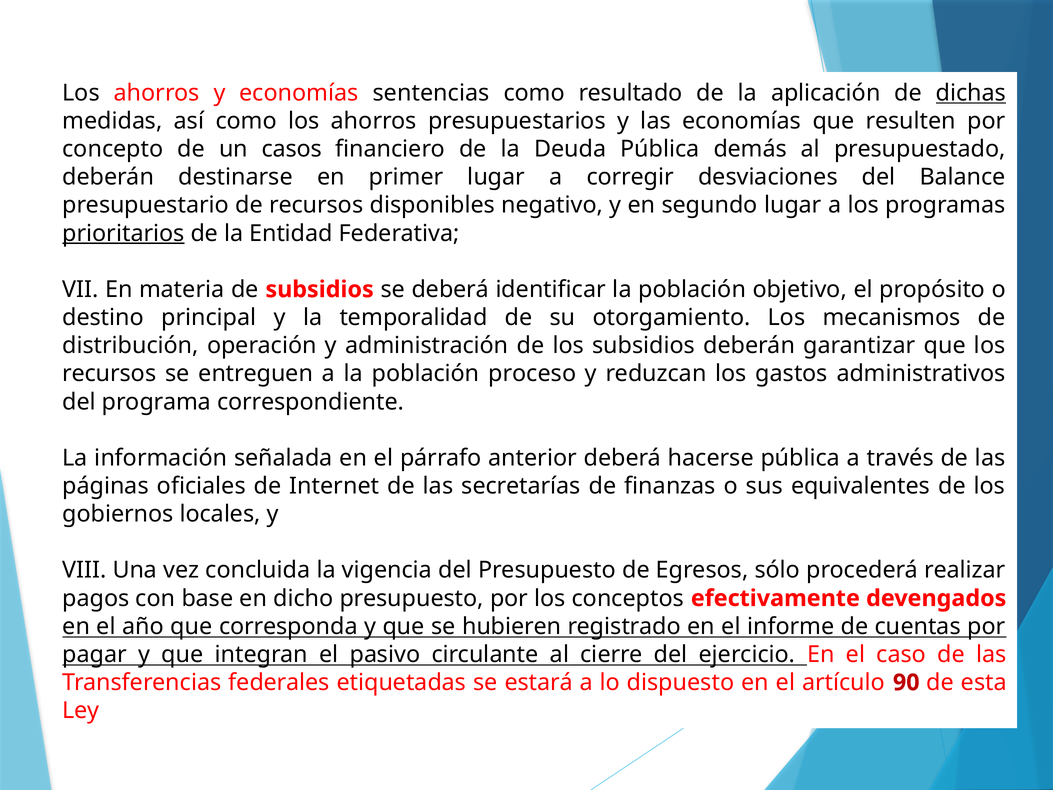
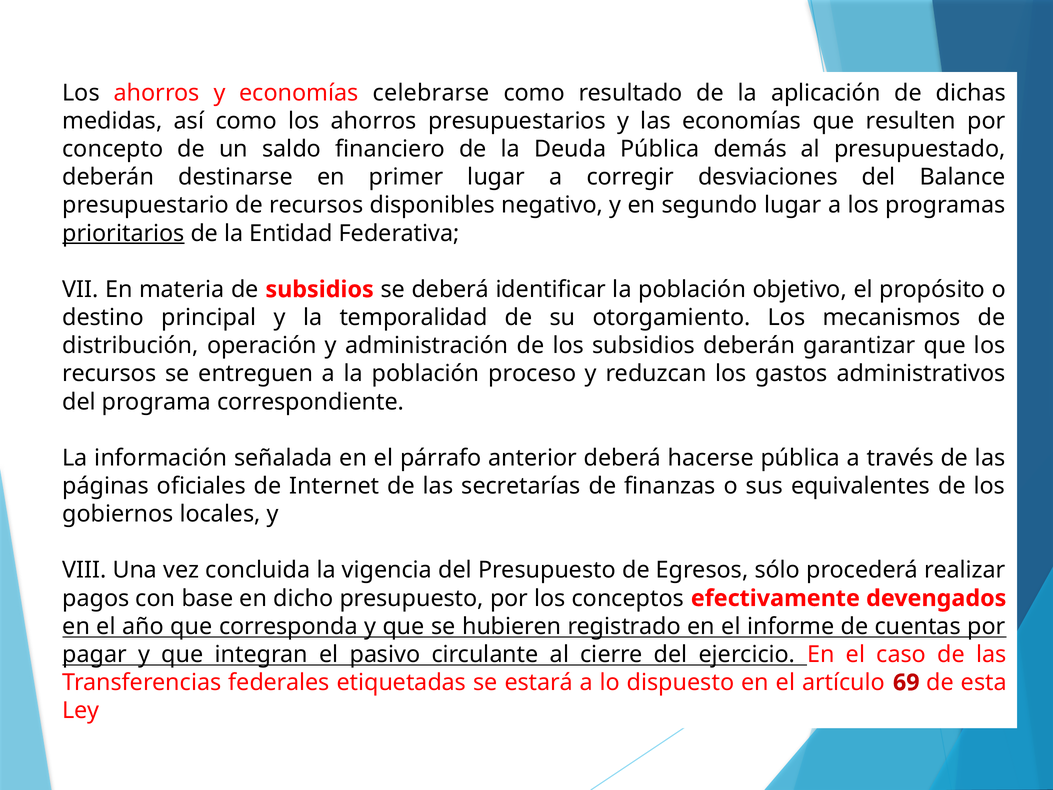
sentencias: sentencias -> celebrarse (431, 93)
dichas underline: present -> none (971, 93)
casos: casos -> saldo (292, 149)
90: 90 -> 69 (906, 682)
